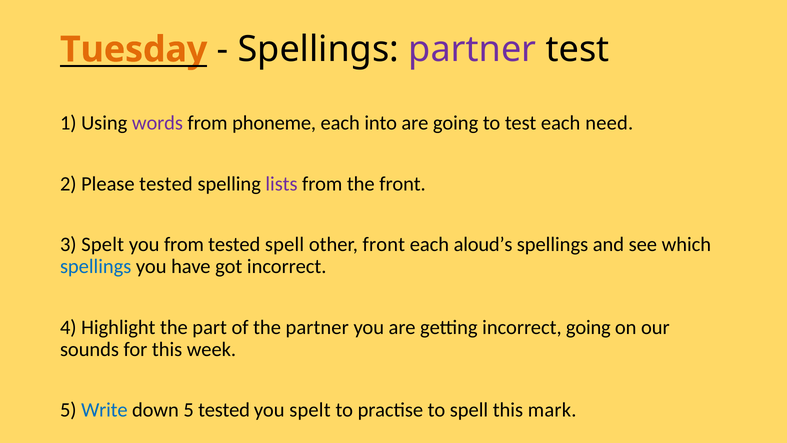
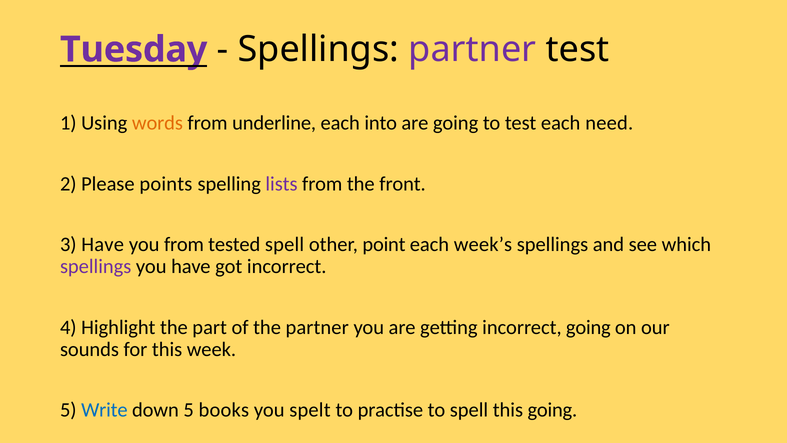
Tuesday colour: orange -> purple (134, 50)
words colour: purple -> orange (157, 123)
phoneme: phoneme -> underline (274, 123)
Please tested: tested -> points (166, 184)
3 Spelt: Spelt -> Have (103, 244)
other front: front -> point (384, 244)
aloud’s: aloud’s -> week’s (483, 244)
spellings colour: blue -> purple (96, 266)
5 tested: tested -> books (224, 410)
this mark: mark -> going (552, 410)
